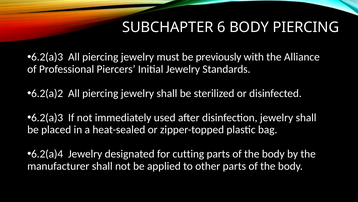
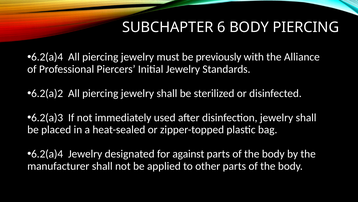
6.2(a)3: 6.2(a)3 -> 6.2(a)4 (47, 57)
cutting: cutting -> against (188, 153)
